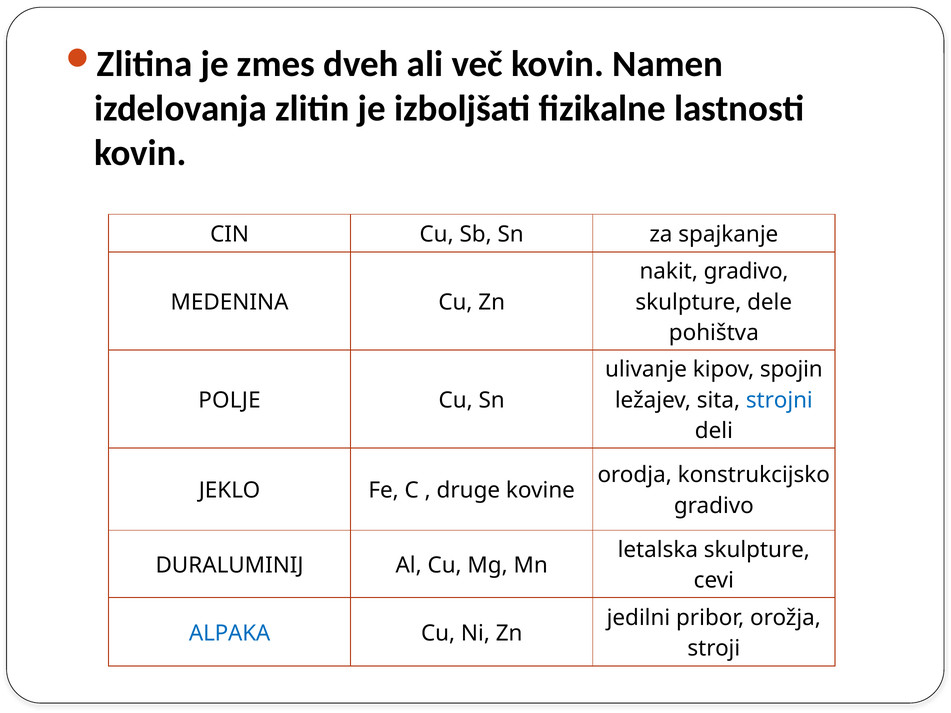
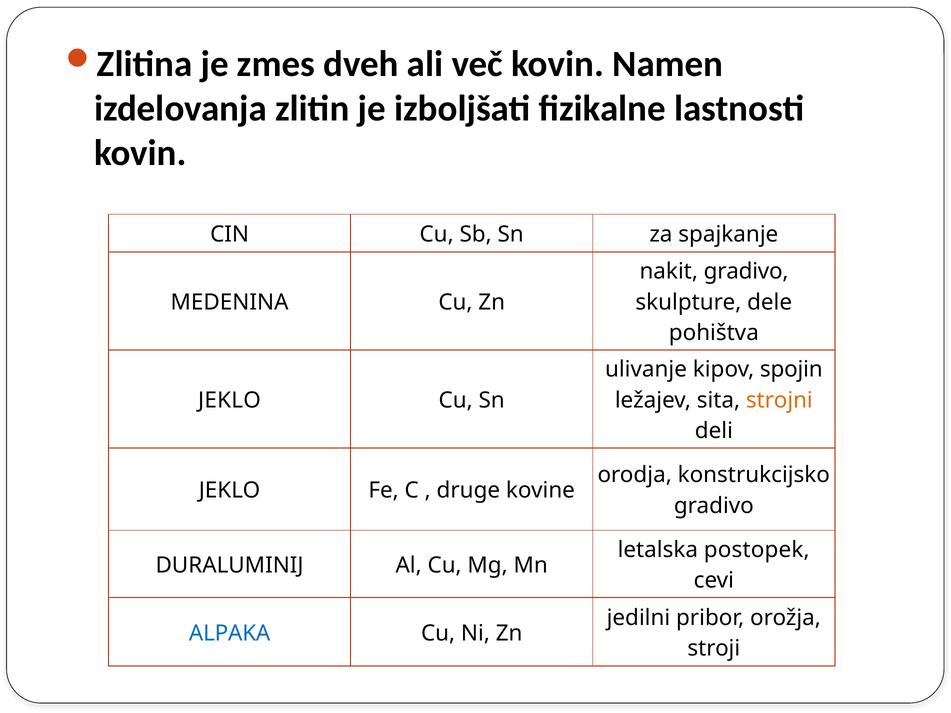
POLJE: POLJE -> JEKLO (229, 400)
strojni colour: blue -> orange (779, 400)
letalska skulpture: skulpture -> postopek (757, 550)
